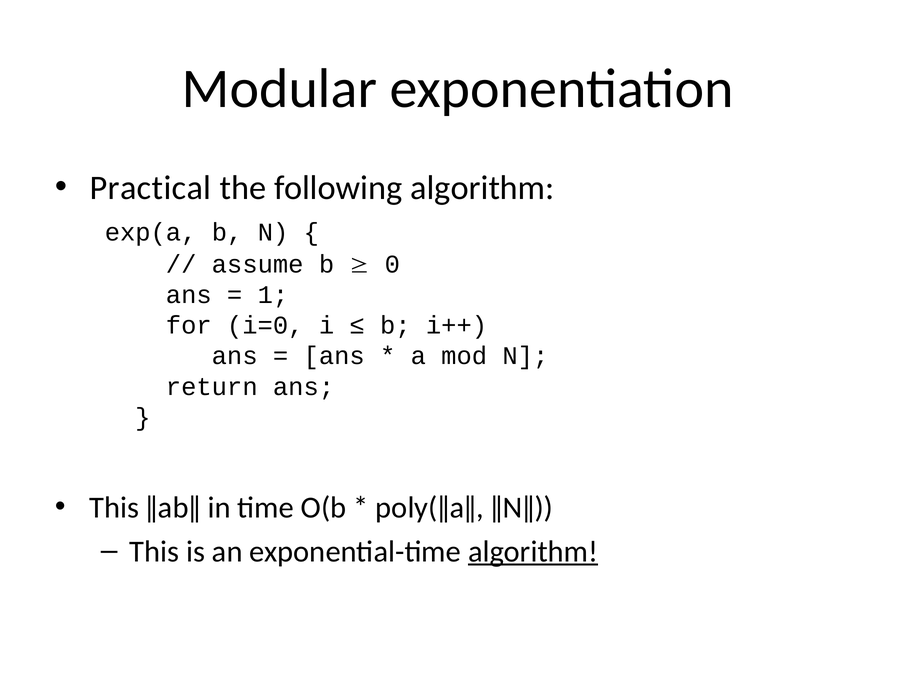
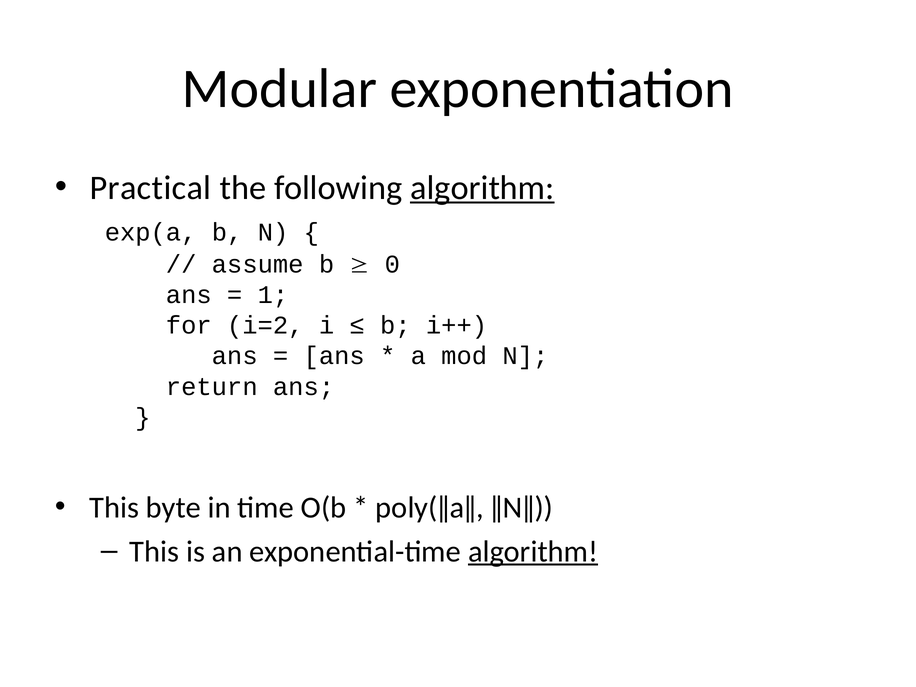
algorithm underline: none -> present (482, 188)
i=0: i=0 -> i=2 (265, 326)
ǁabǁ: ǁabǁ -> byte (173, 508)
